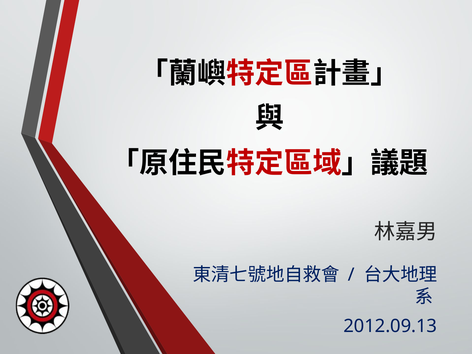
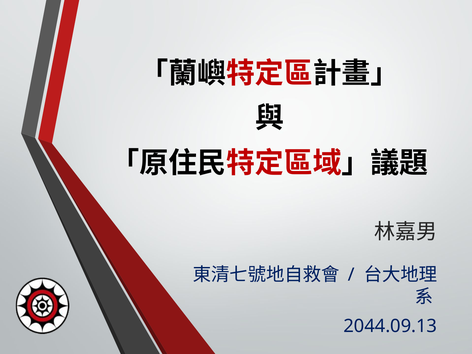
2012.09.13: 2012.09.13 -> 2044.09.13 (390, 326)
